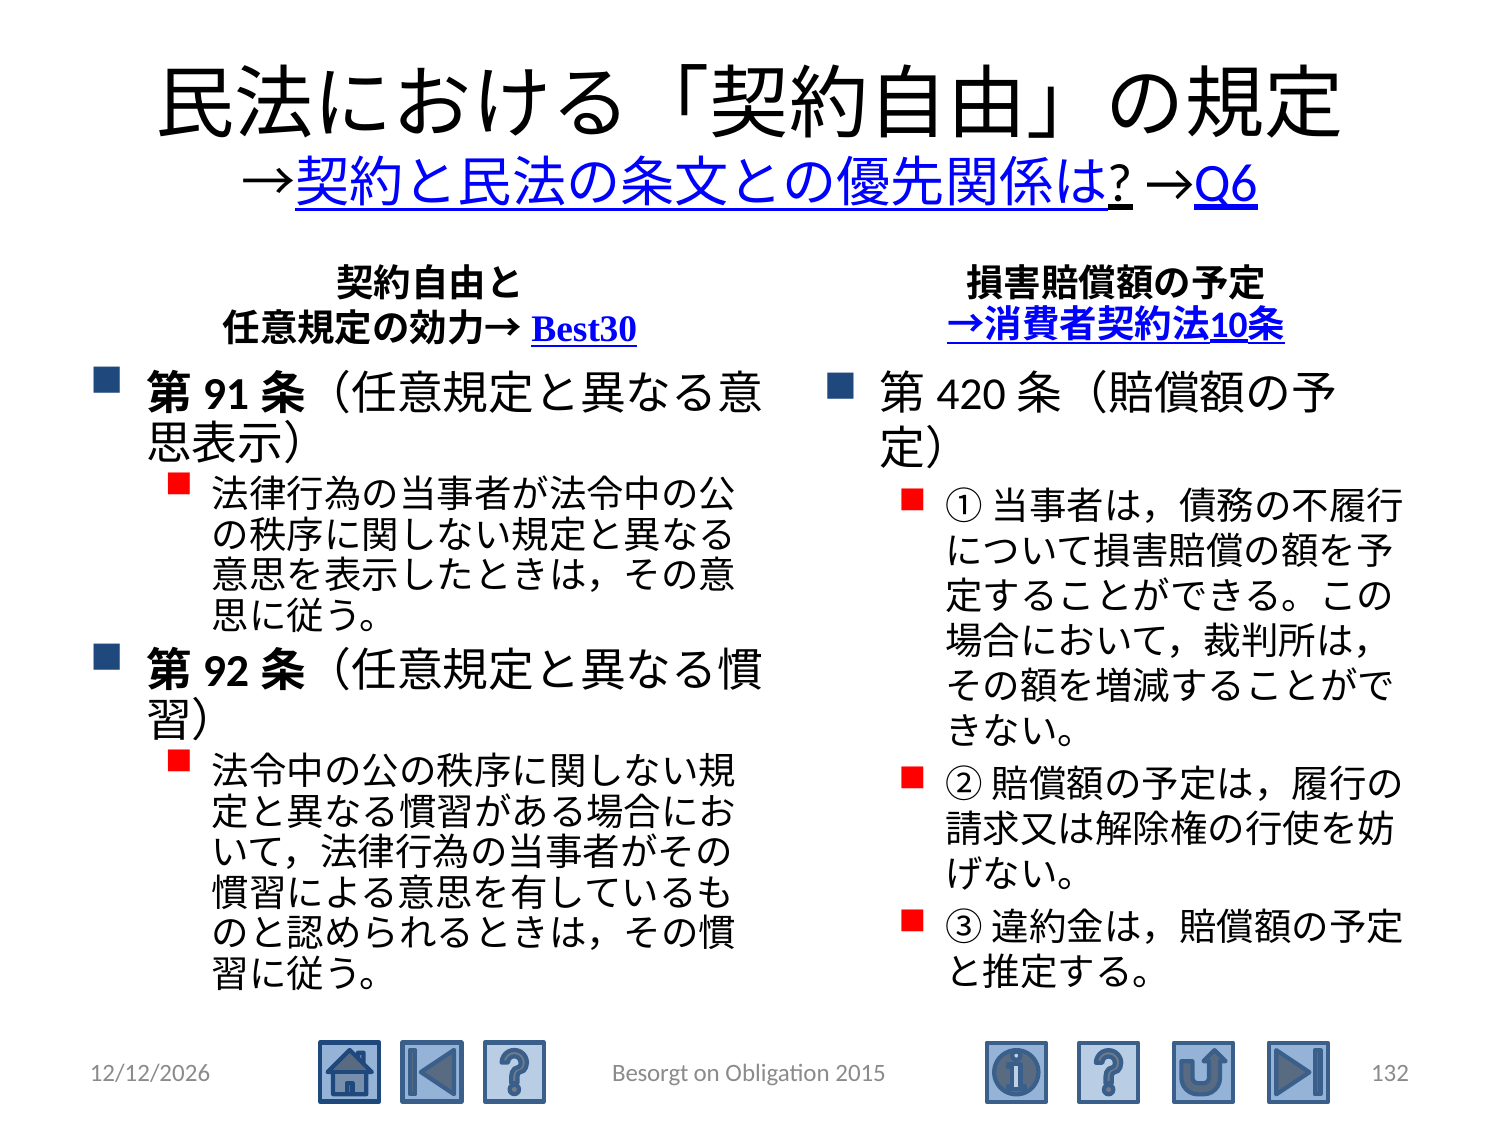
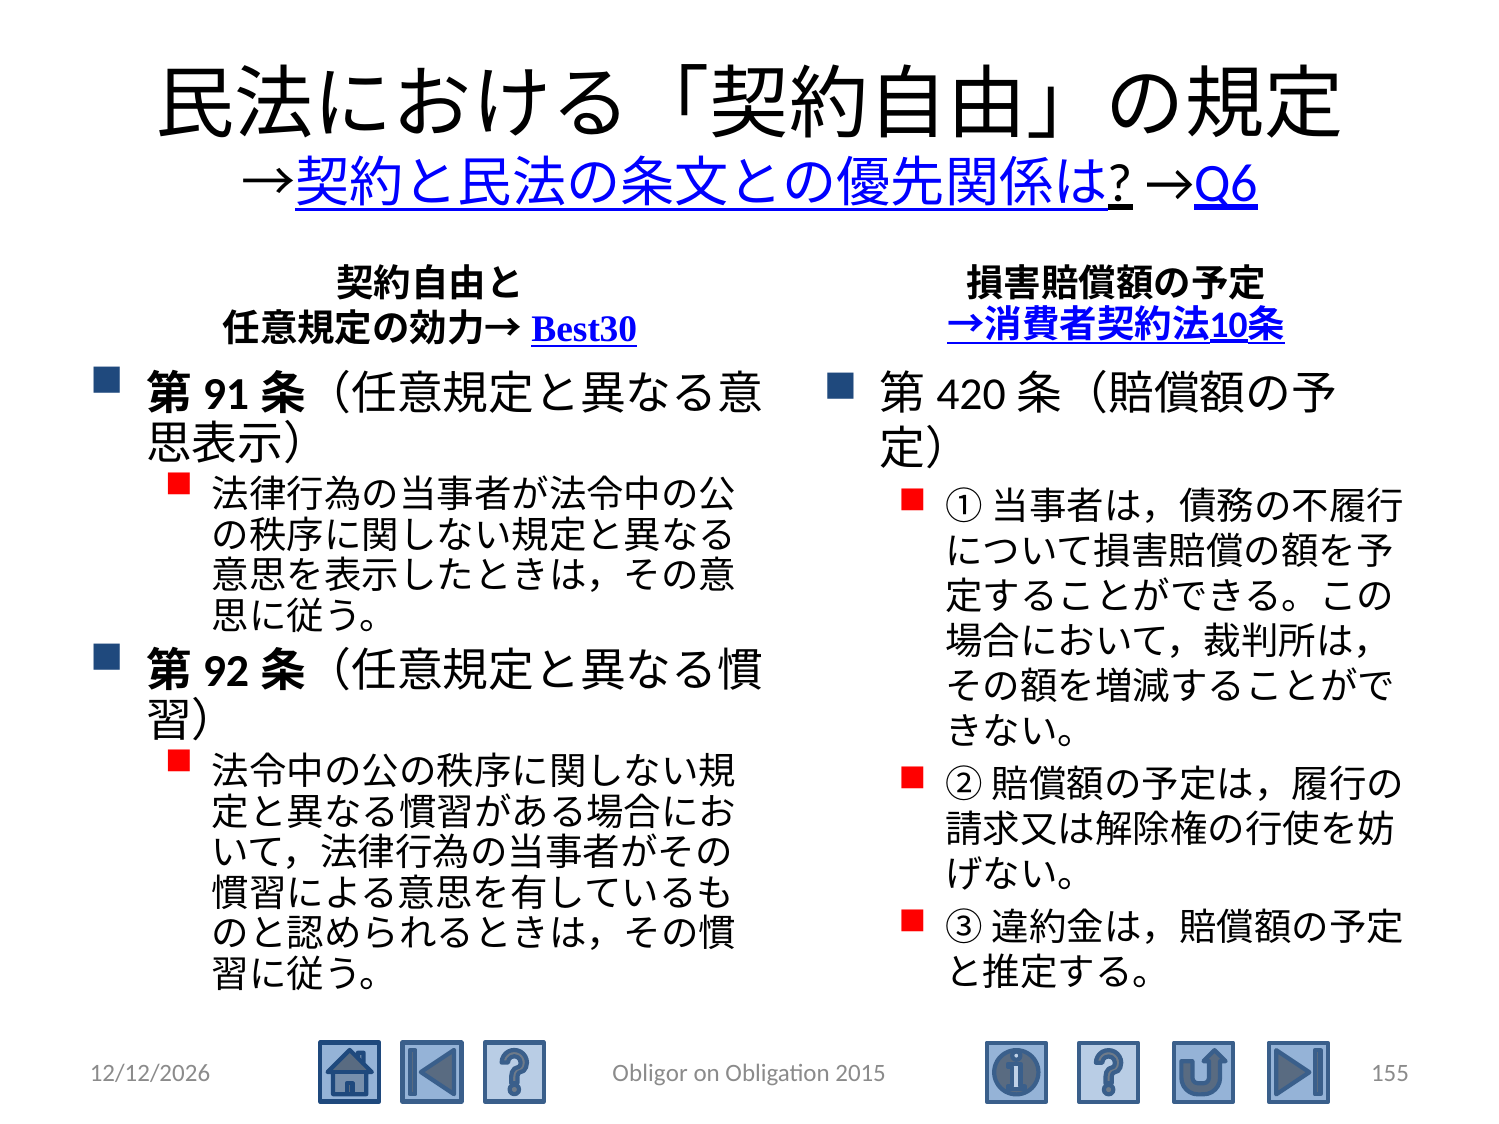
Besorgt: Besorgt -> Obligor (650, 1074)
132: 132 -> 155 (1390, 1073)
